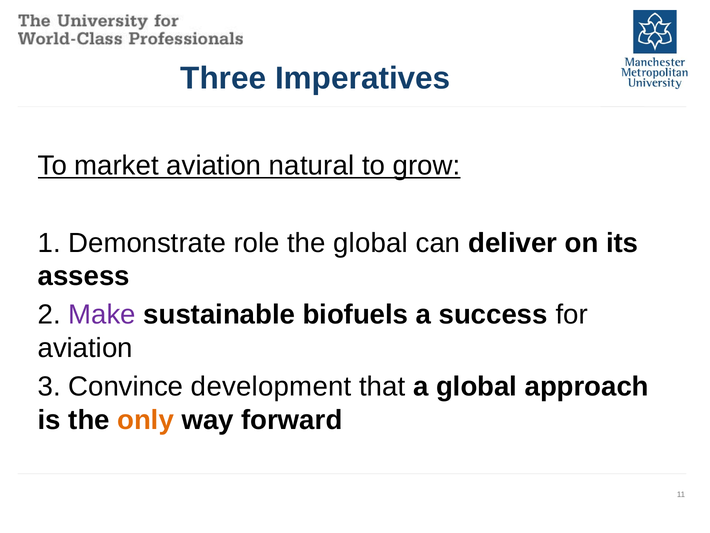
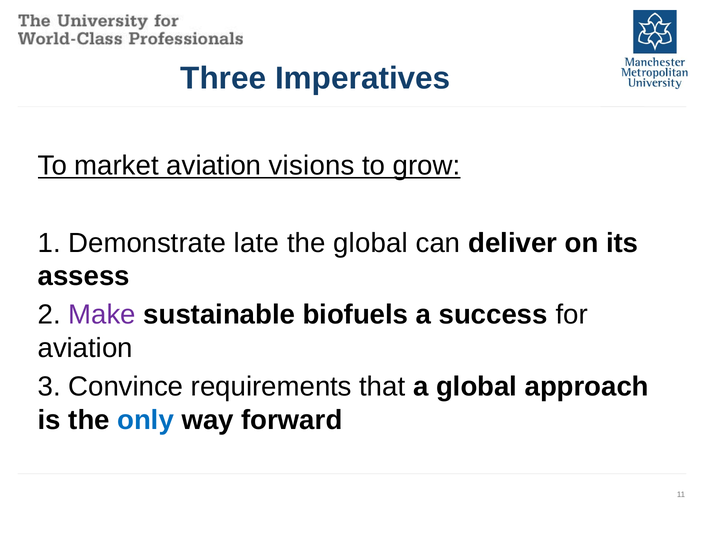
natural: natural -> visions (312, 165)
role: role -> late (257, 243)
development: development -> requirements (271, 386)
only colour: orange -> blue (146, 420)
